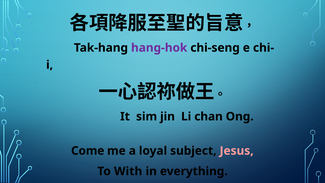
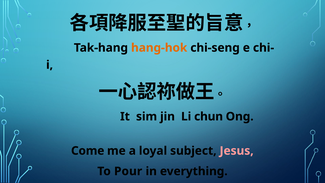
hang-hok colour: purple -> orange (159, 48)
chan: chan -> chun (209, 116)
With: With -> Pour (128, 171)
